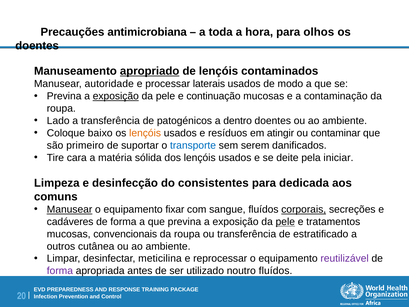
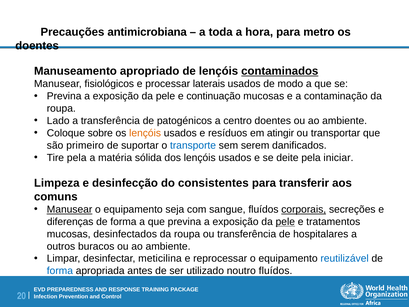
olhos: olhos -> metro (319, 32)
apropriado underline: present -> none (150, 71)
contaminados underline: none -> present (280, 71)
autoridade: autoridade -> fisiológicos (109, 84)
exposição underline: present -> none (116, 96)
dentro: dentro -> centro (238, 121)
baixo: baixo -> sobre (100, 133)
contaminar: contaminar -> transportar (336, 133)
Tire cara: cara -> pela (77, 158)
dedicada: dedicada -> transferir (304, 183)
fixar: fixar -> seja (175, 209)
cadáveres: cadáveres -> diferenças (70, 222)
convencionais: convencionais -> desinfectados (125, 234)
estratificado: estratificado -> hospitalares (321, 234)
cutânea: cutânea -> buracos (96, 246)
reutilizável colour: purple -> blue (345, 258)
forma colour: purple -> blue (60, 271)
